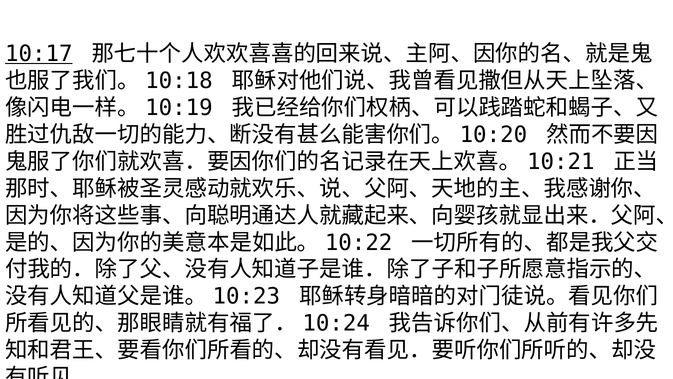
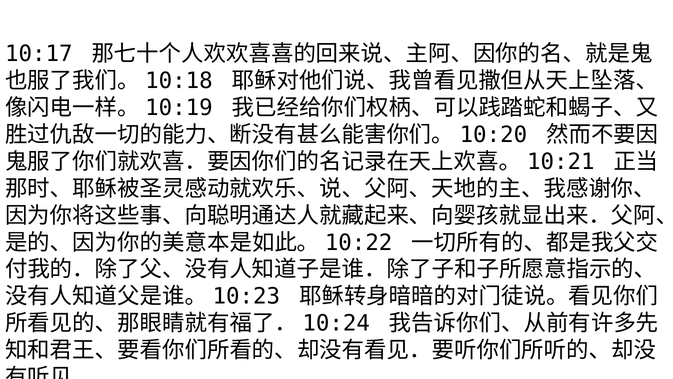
10:17 underline: present -> none (39, 54)
